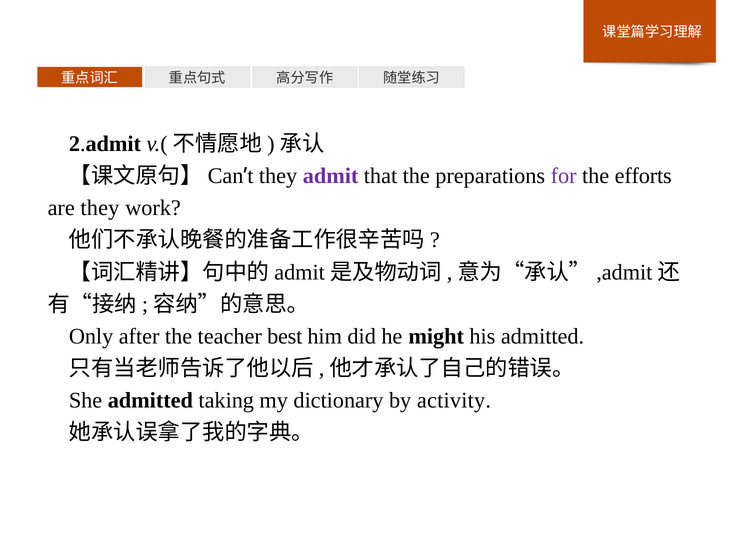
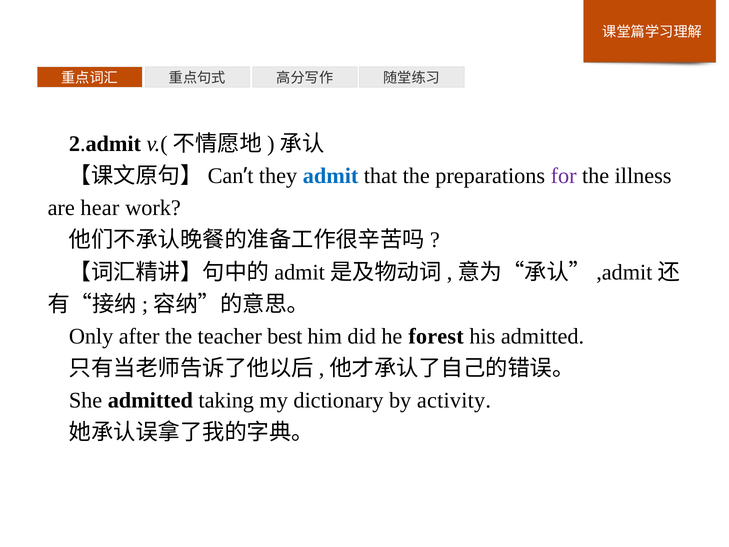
admit colour: purple -> blue (331, 176)
efforts: efforts -> illness (643, 176)
are they: they -> hear (100, 208)
might: might -> forest (436, 336)
